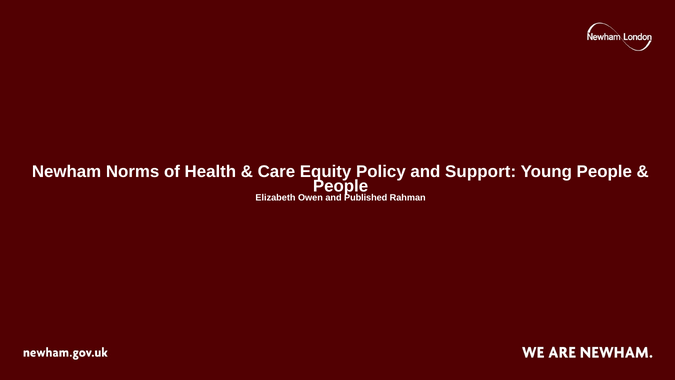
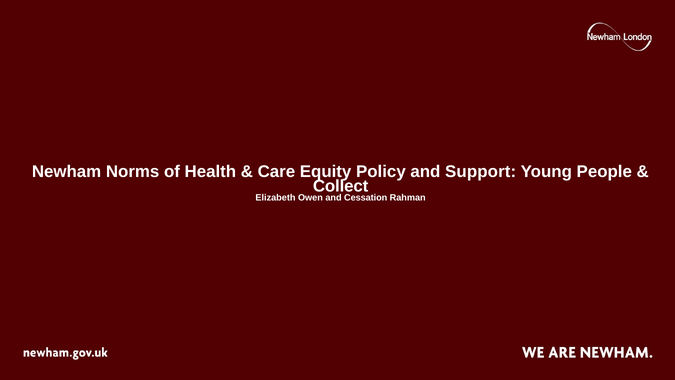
People: People -> Collect (341, 186)
Published: Published -> Cessation (366, 198)
